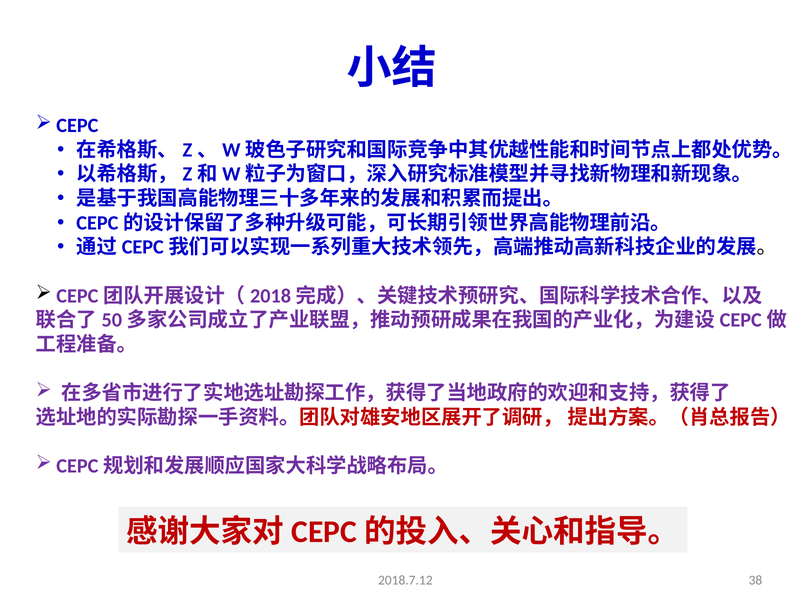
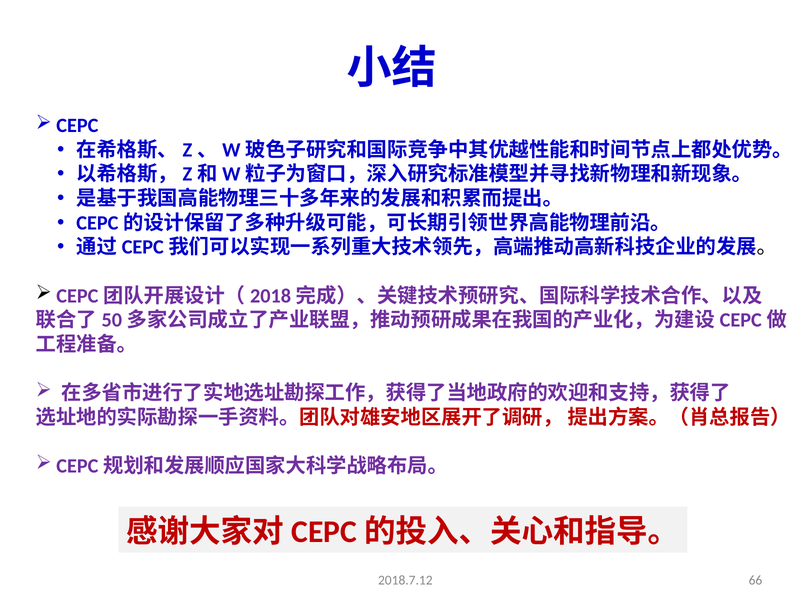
38: 38 -> 66 (755, 581)
